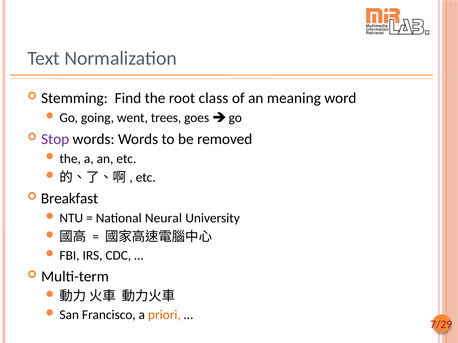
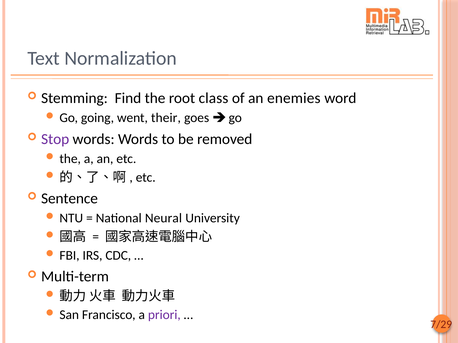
meaning: meaning -> enemies (294, 98)
trees: trees -> their (166, 118)
Breakfast: Breakfast -> Sentence (69, 199)
priori colour: orange -> purple (164, 315)
